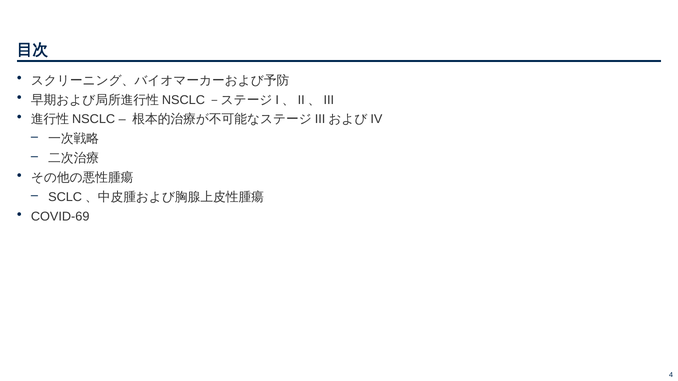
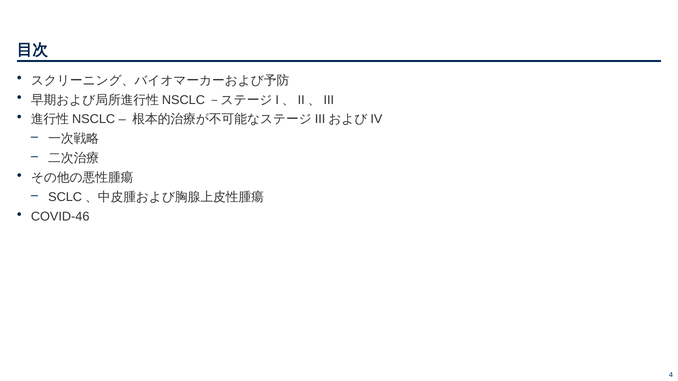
COVID-69: COVID-69 -> COVID-46 (60, 217)
